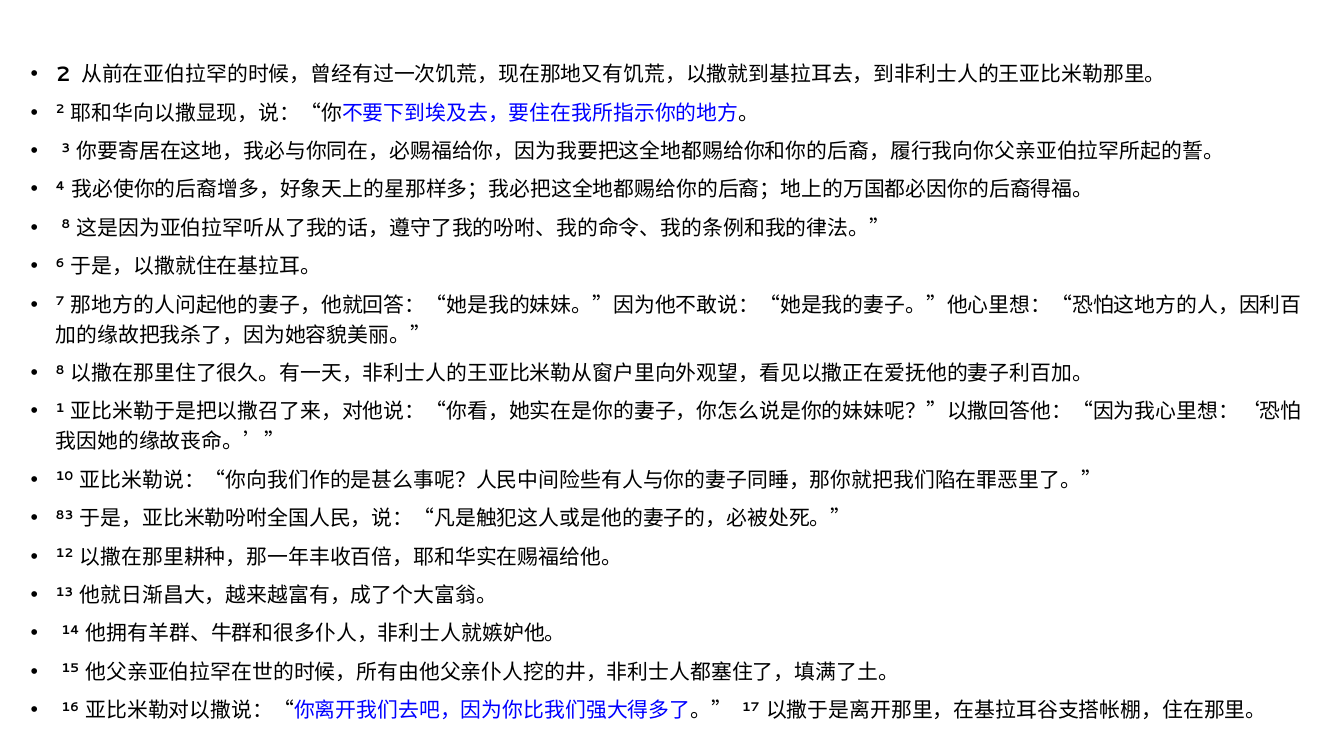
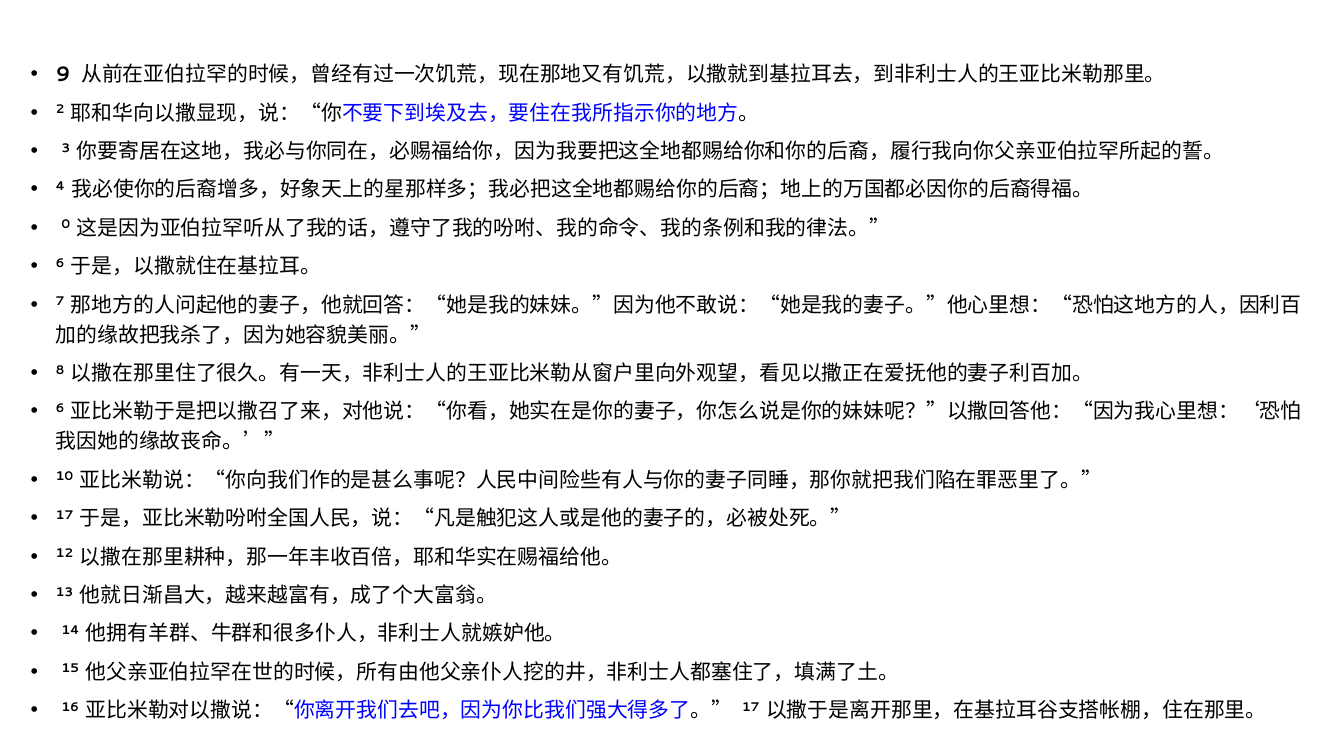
2: 2 -> 9 (63, 75)
8: 8 -> 0 (66, 225)
1: 1 -> 6 (60, 408)
83: 83 -> 17 (65, 515)
